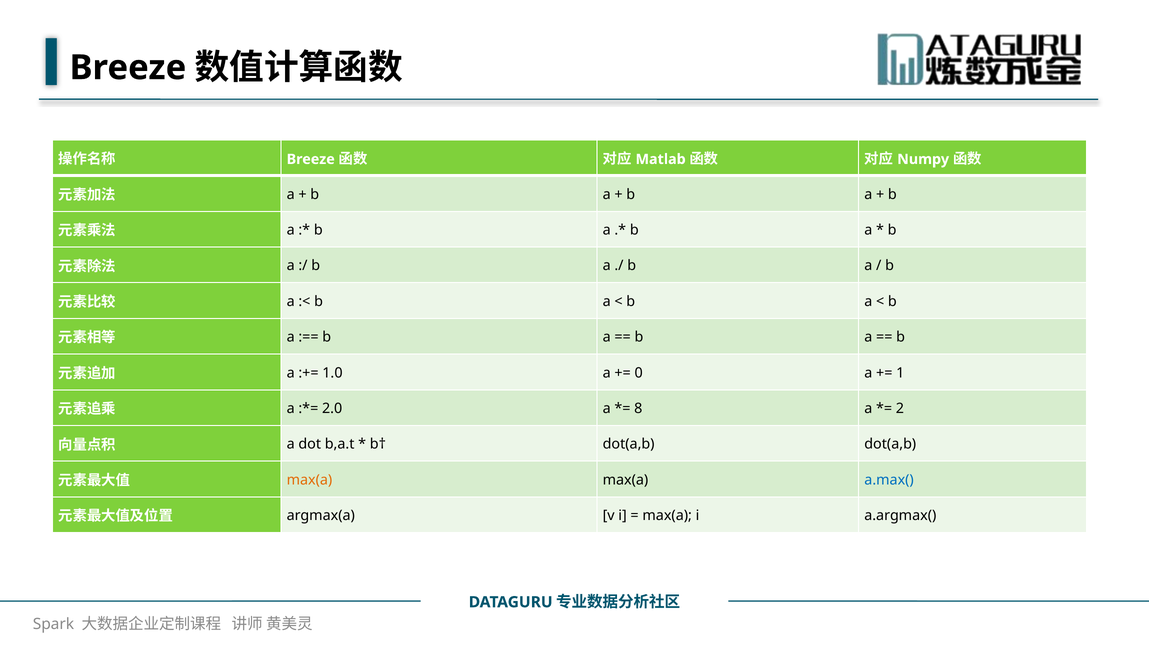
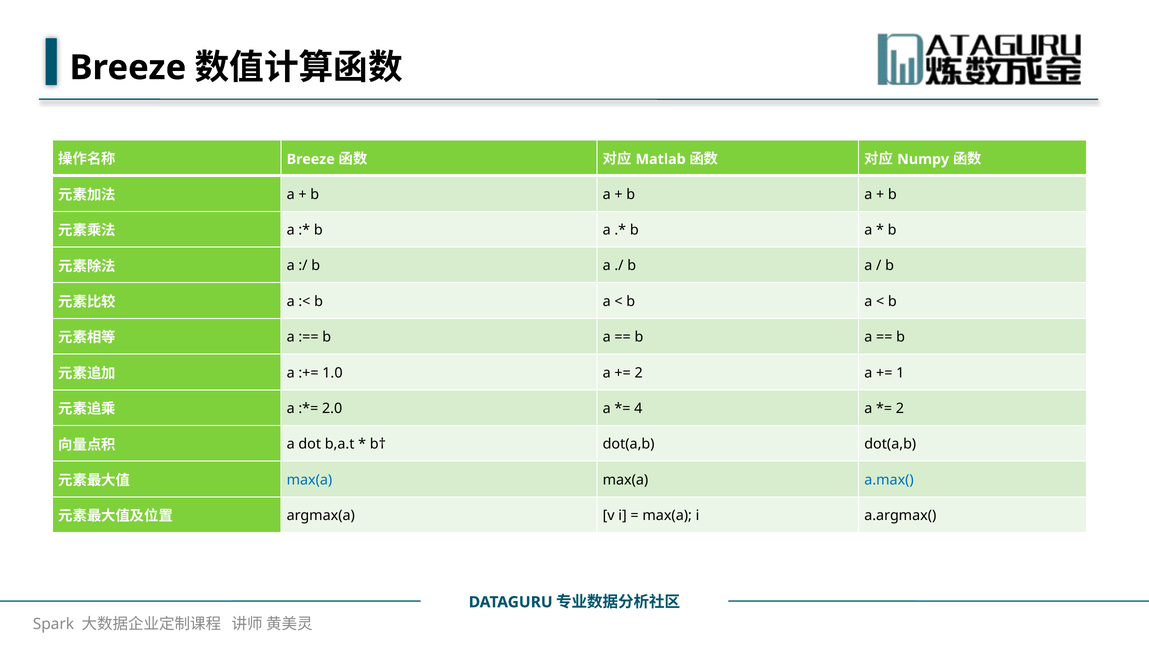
0: 0 -> 2 (639, 373)
8: 8 -> 4 (638, 408)
max(a colour: orange -> blue (309, 480)
